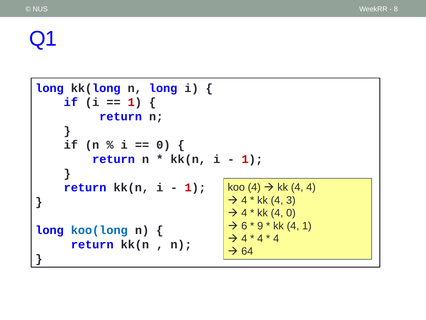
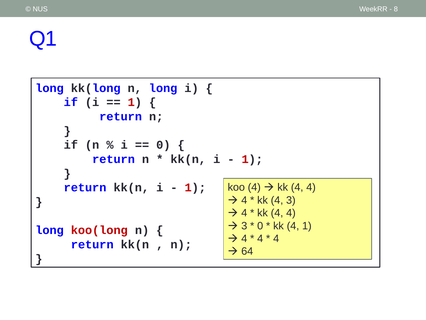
0: 0 -> 4 (291, 213)
6: 6 -> 3 (244, 226)
9: 9 -> 0 (260, 226)
koo(long colour: blue -> red (99, 230)
